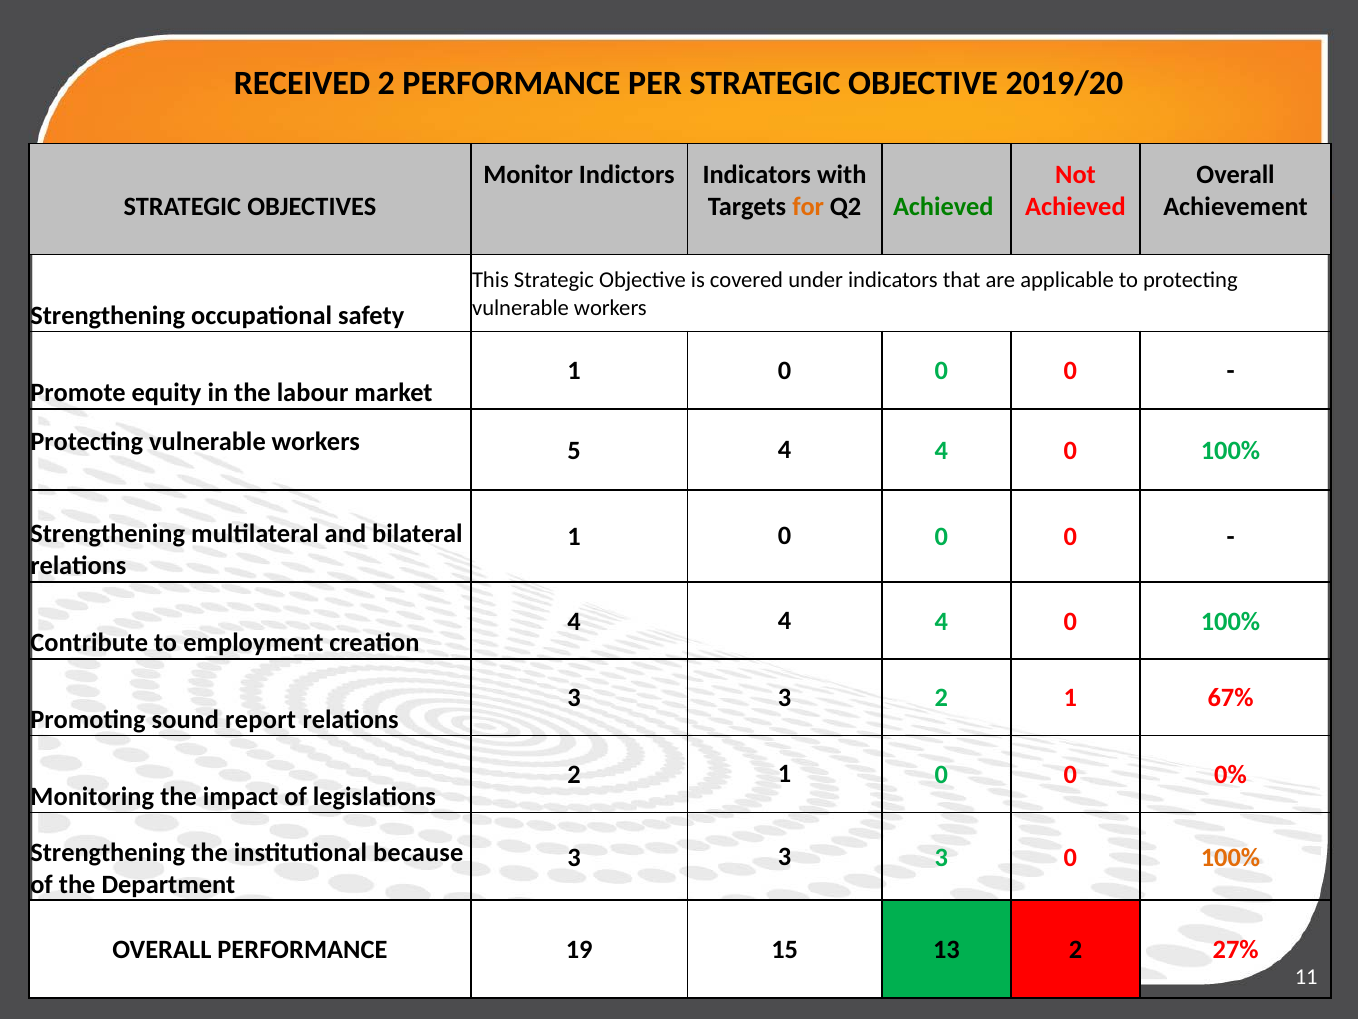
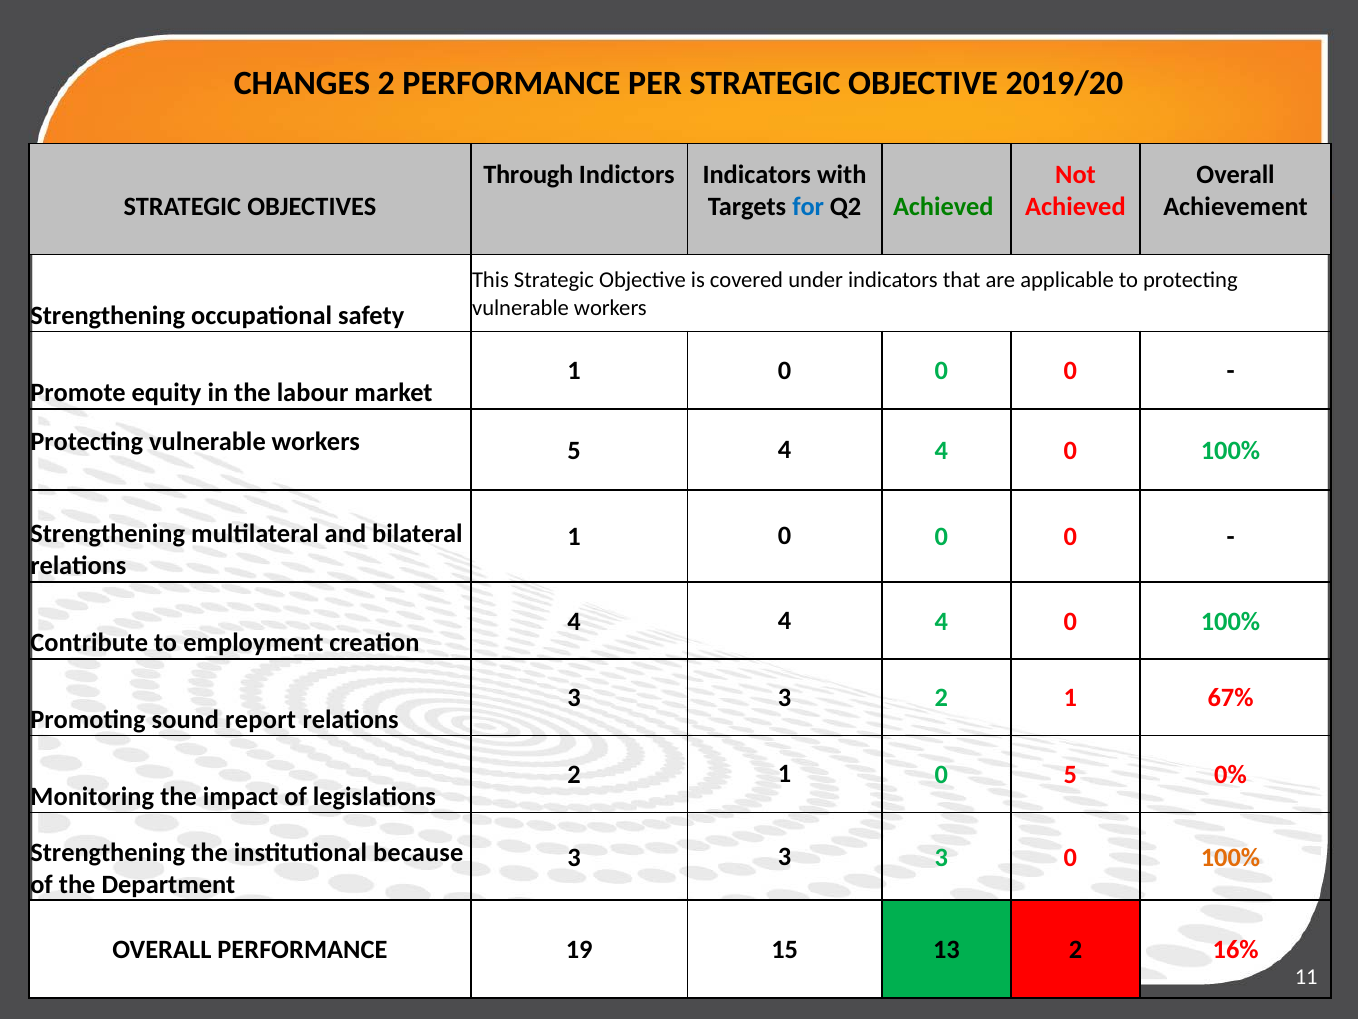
RECEIVED: RECEIVED -> CHANGES (302, 83)
Monitor: Monitor -> Through (528, 174)
for colour: orange -> blue (808, 206)
2 1 0 0: 0 -> 5 (1070, 775)
27%: 27% -> 16% (1236, 950)
